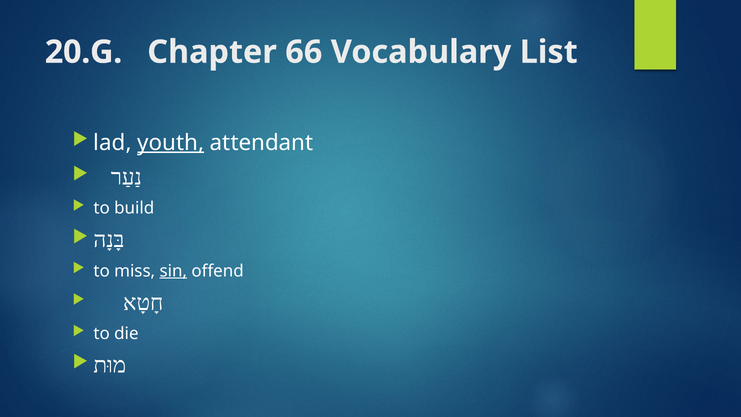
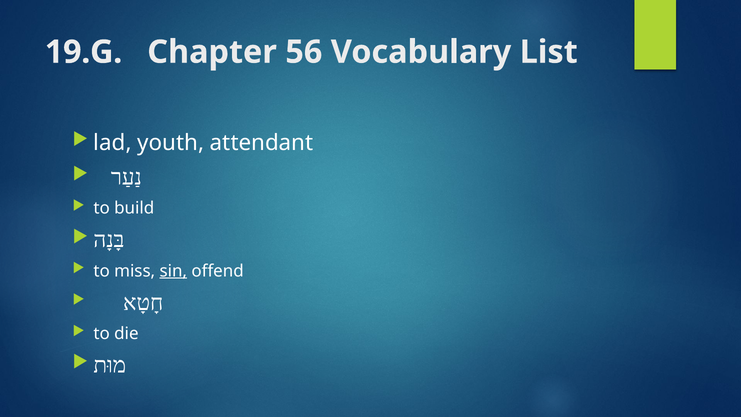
20.G: 20.G -> 19.G (84, 52)
66: 66 -> 56 (304, 52)
youth underline: present -> none (171, 143)
